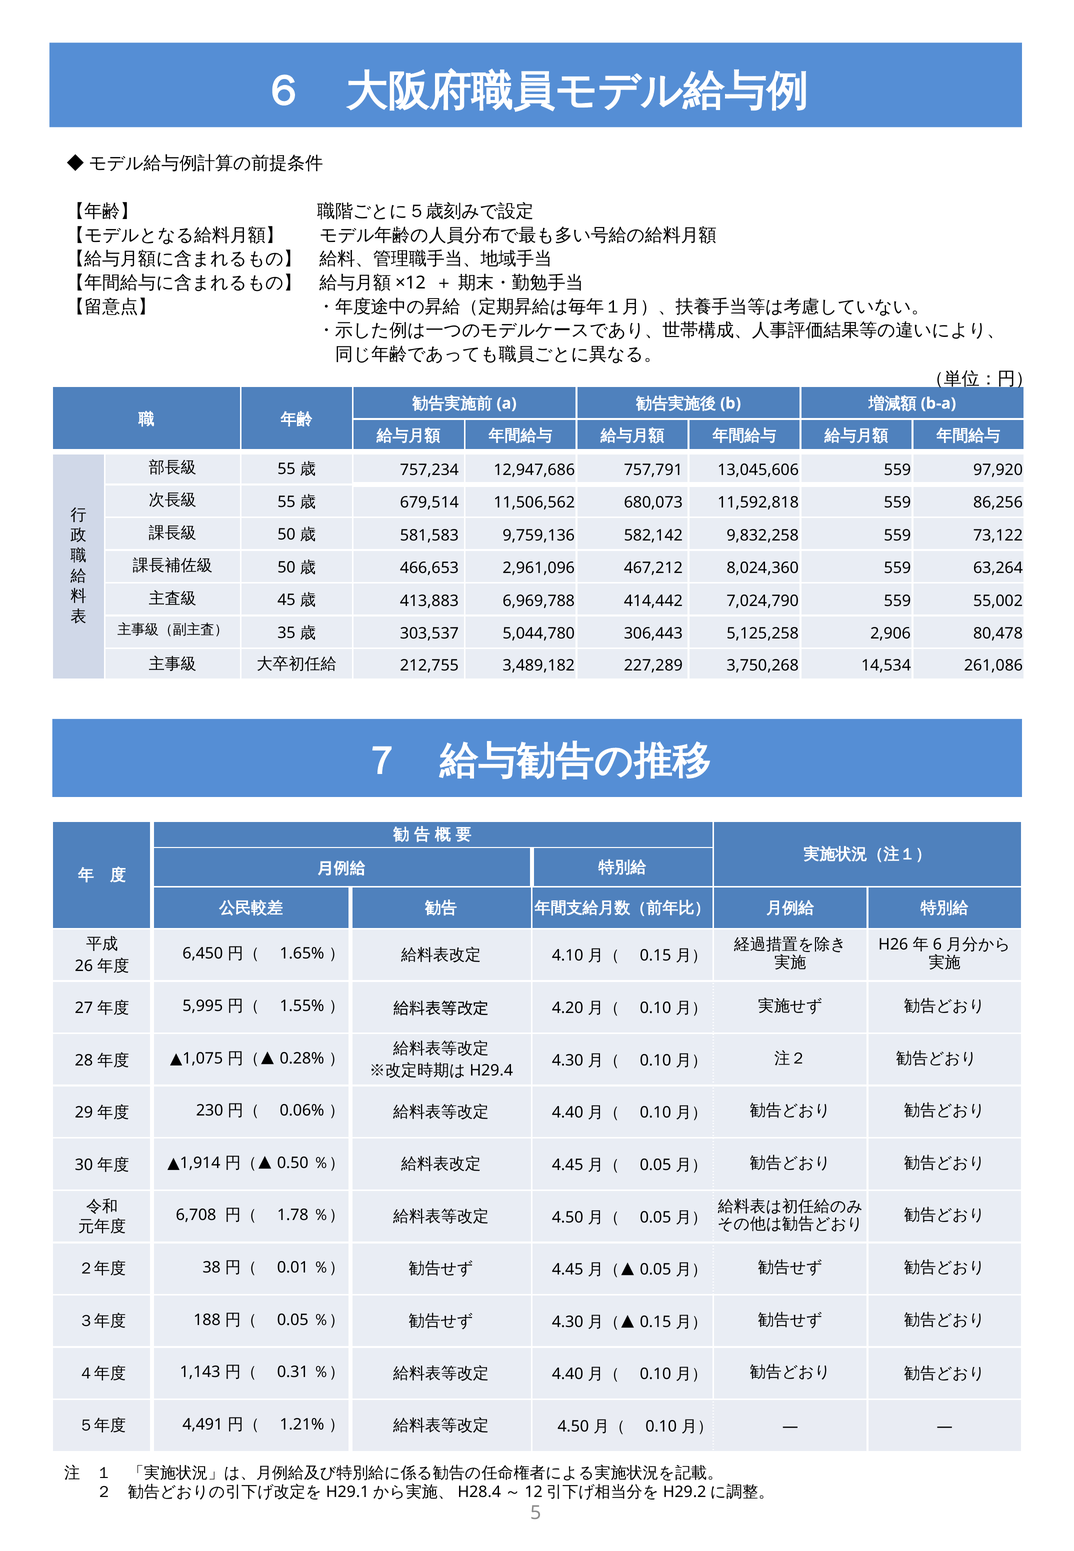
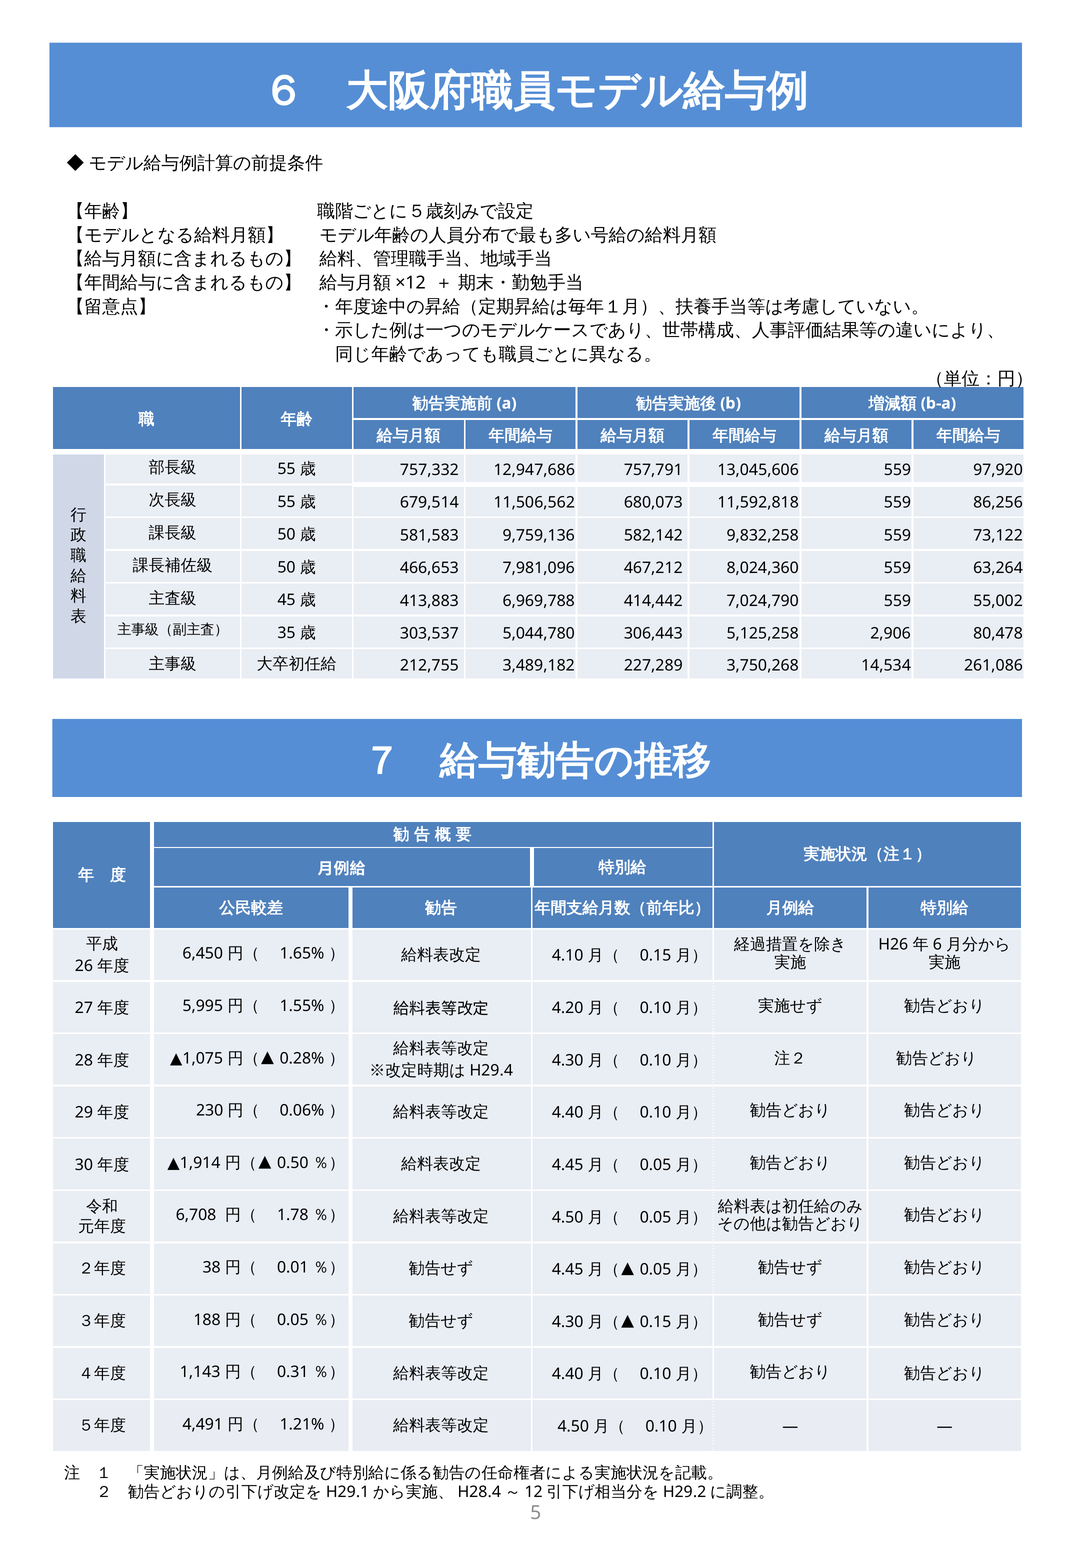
757,234: 757,234 -> 757,332 (429, 470)
2,961,096: 2,961,096 -> 7,981,096 (539, 568)
